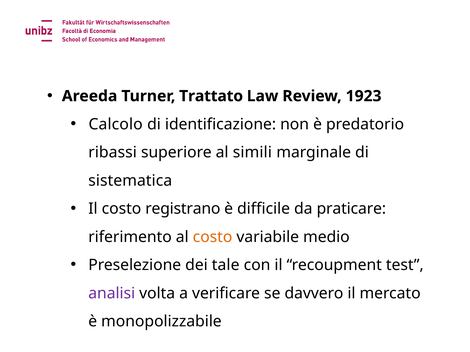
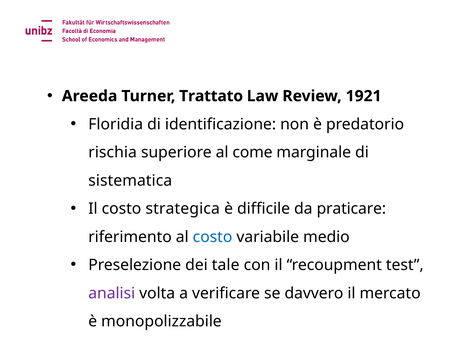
1923: 1923 -> 1921 (364, 96)
Calcolo: Calcolo -> Floridia (116, 124)
ribassi: ribassi -> rischia (113, 153)
simili: simili -> come (252, 153)
registrano: registrano -> strategica (183, 209)
costo colour: orange -> blue (213, 237)
